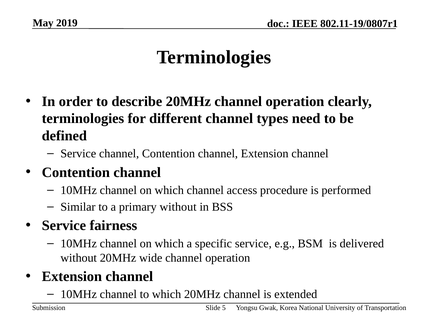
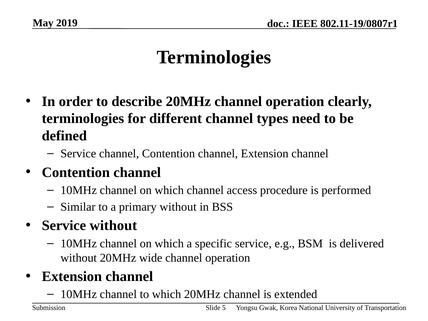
Service fairness: fairness -> without (113, 226)
